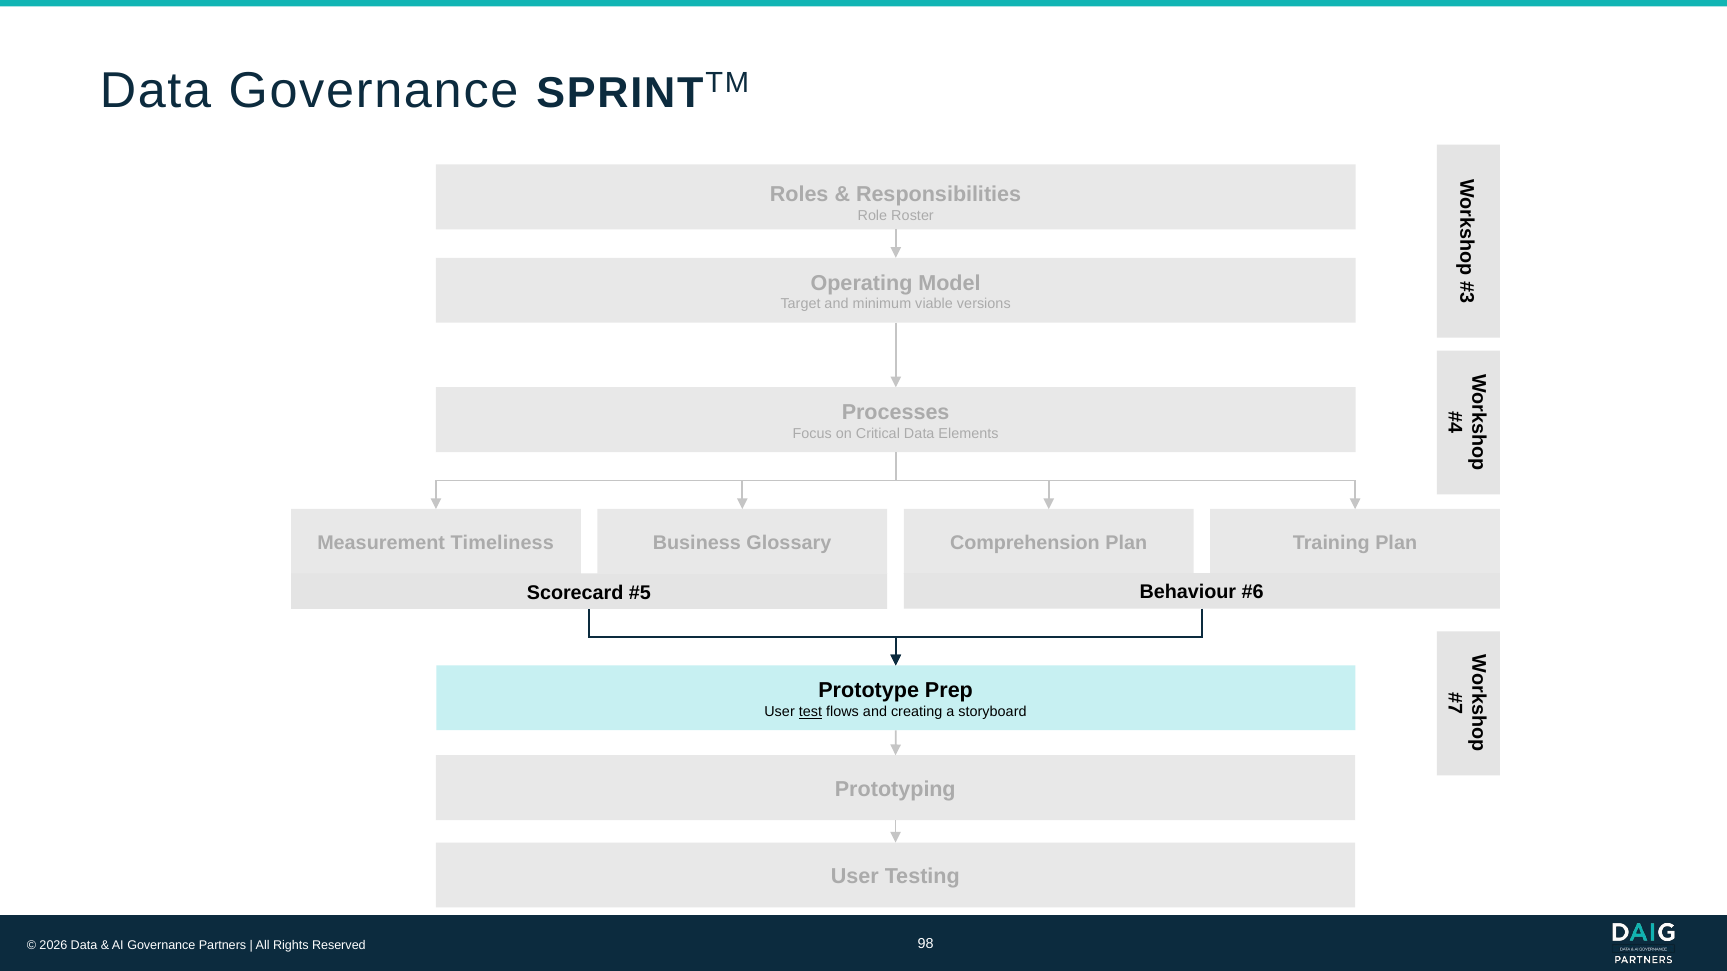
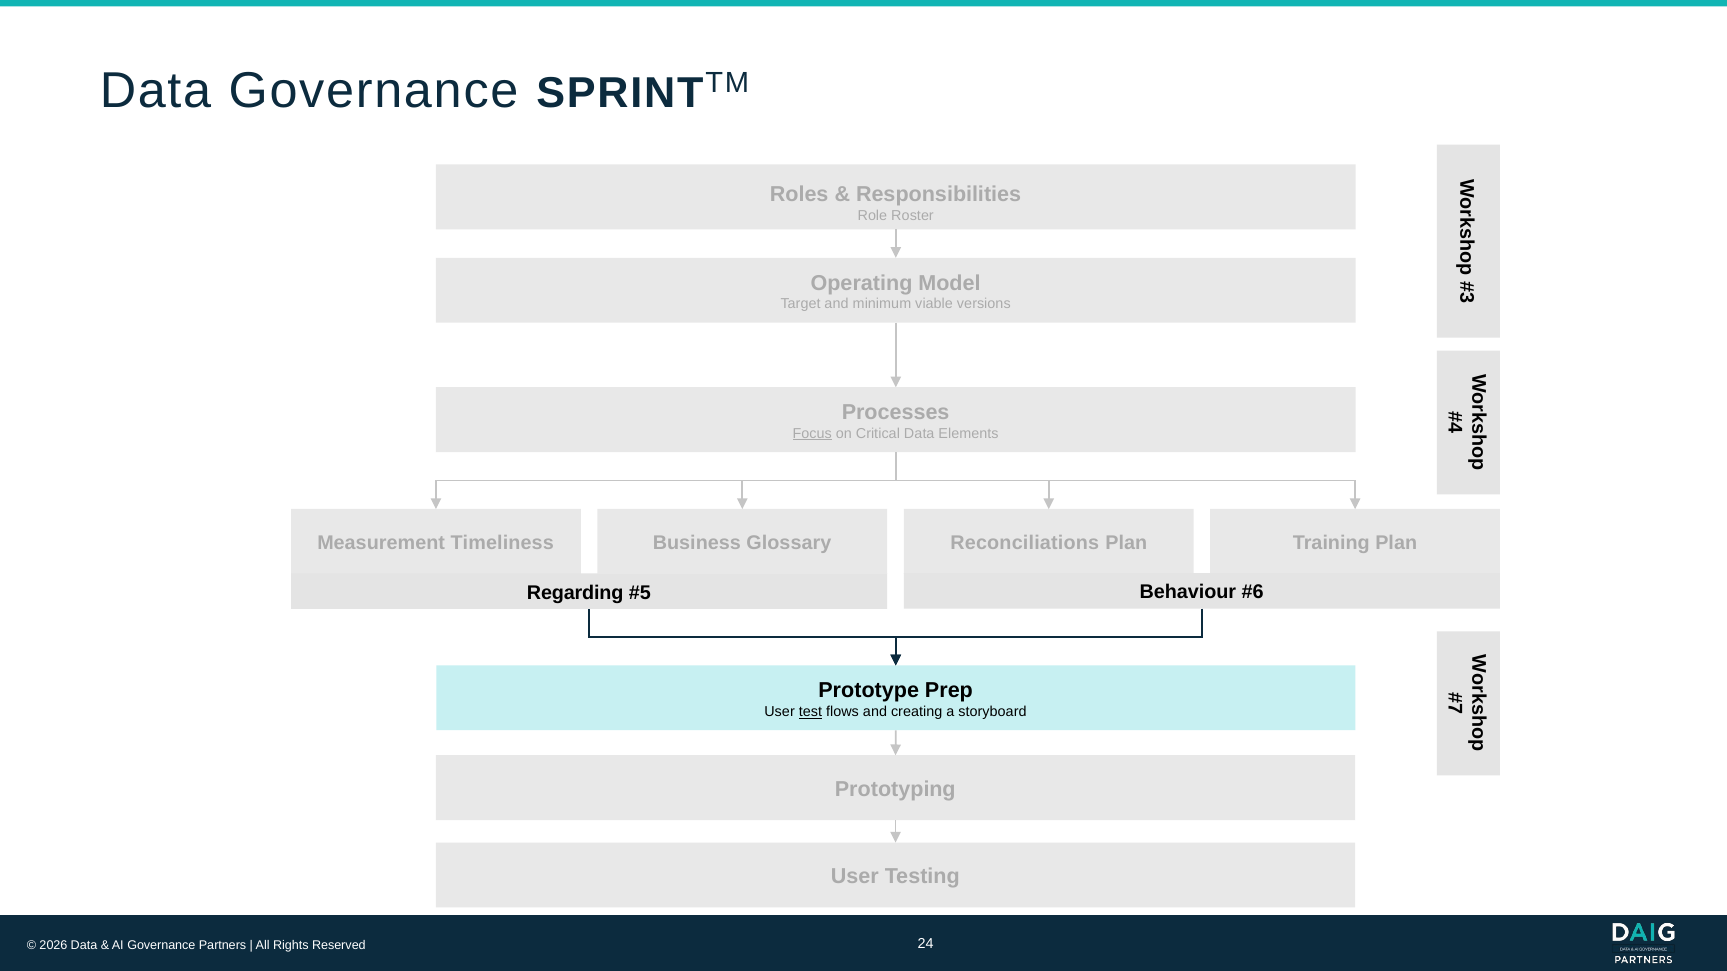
Focus underline: none -> present (812, 434)
Comprehension: Comprehension -> Reconciliations (1025, 543)
Scorecard: Scorecard -> Regarding (575, 593)
98: 98 -> 24 (926, 944)
